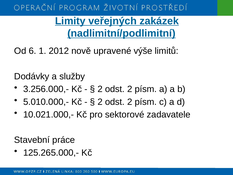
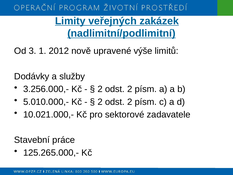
6: 6 -> 3 (32, 51)
